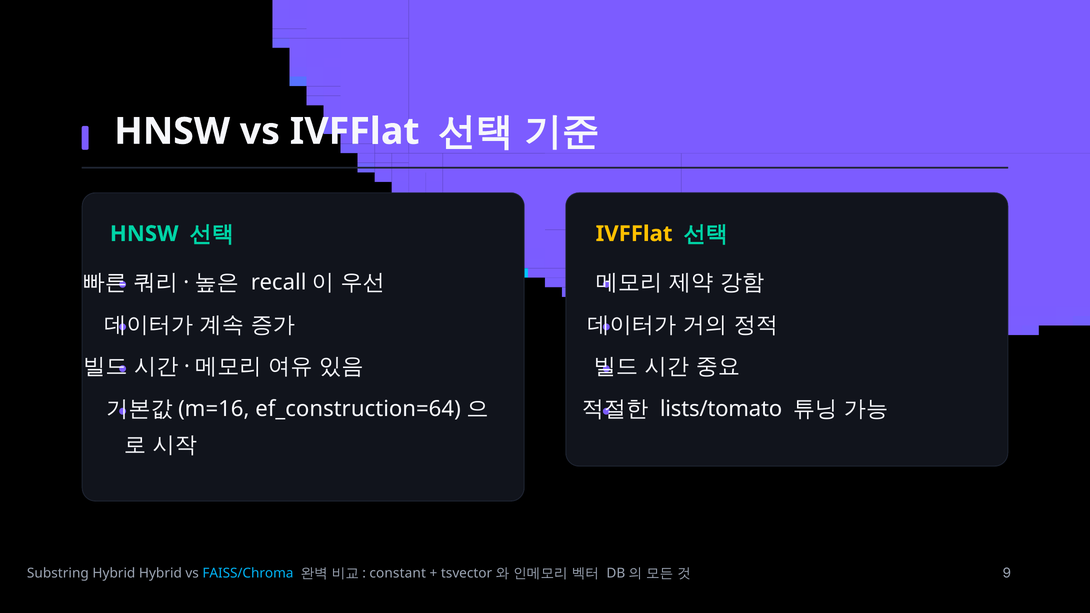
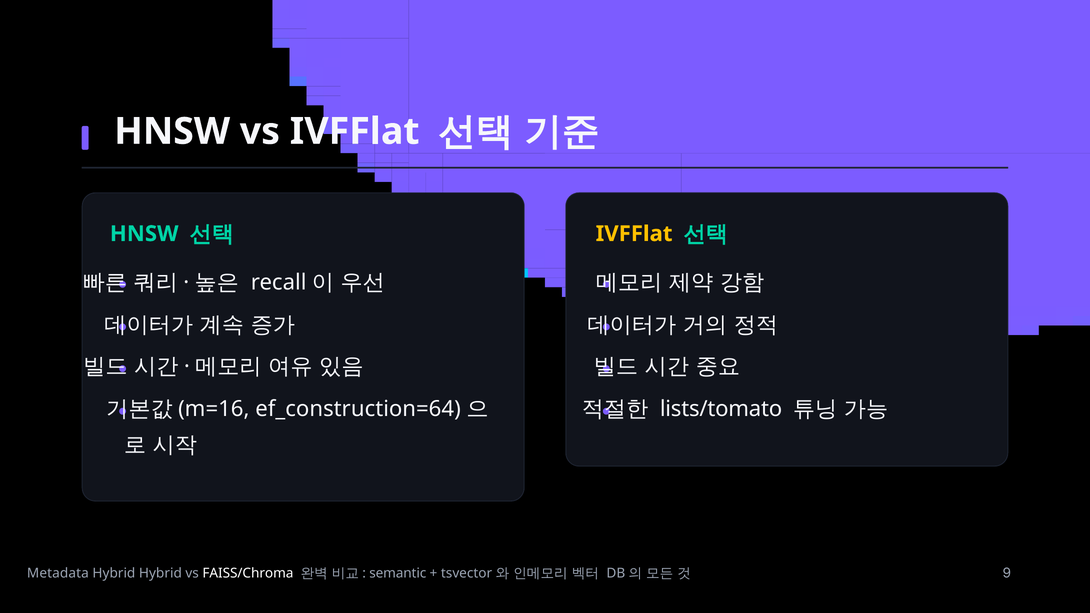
Substring: Substring -> Metadata (58, 574)
FAISS/Chroma colour: light blue -> white (248, 574)
constant: constant -> semantic (398, 574)
